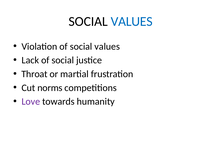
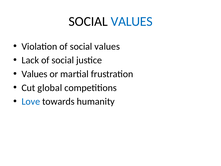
Throat: Throat -> Values (34, 74)
norms: norms -> global (50, 88)
Love colour: purple -> blue (31, 101)
